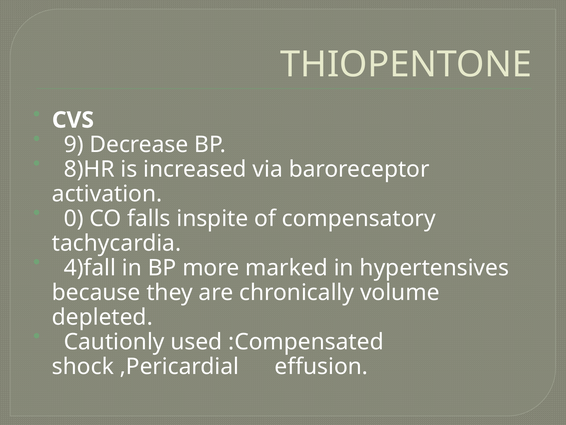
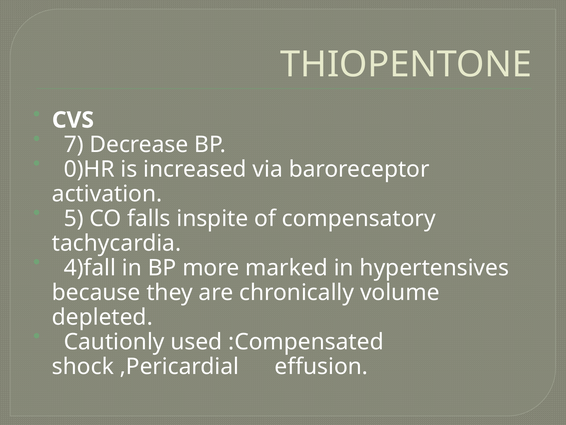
9: 9 -> 7 (74, 145)
8)HR: 8)HR -> 0)HR (89, 169)
0: 0 -> 5 (74, 218)
